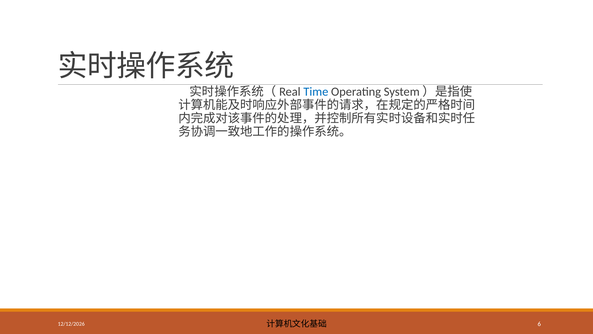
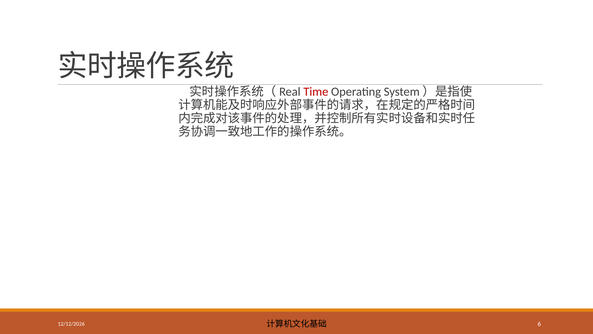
Time colour: blue -> red (316, 92)
